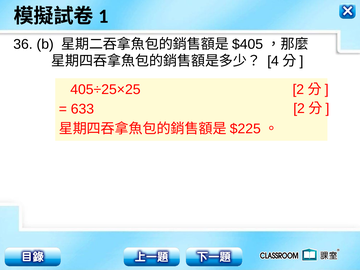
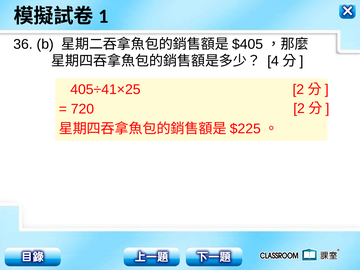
405÷25×25: 405÷25×25 -> 405÷41×25 (106, 89)
633: 633 -> 720 (82, 109)
